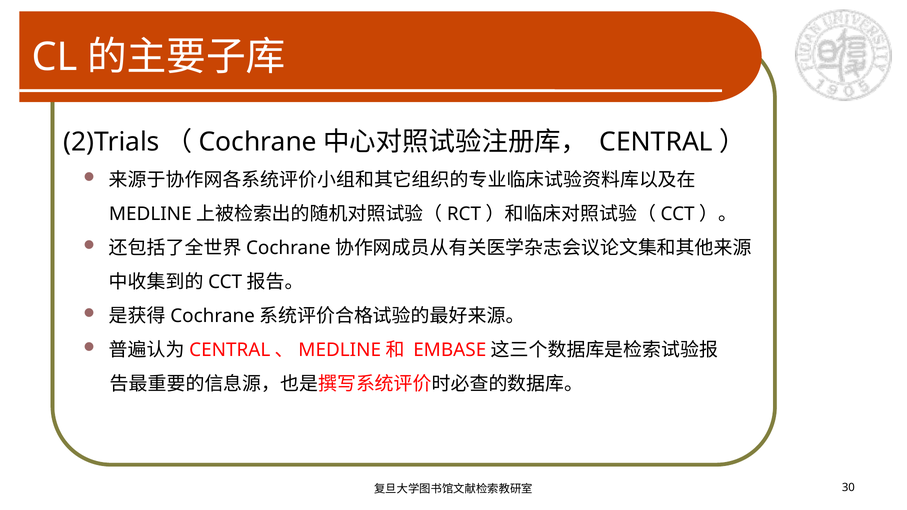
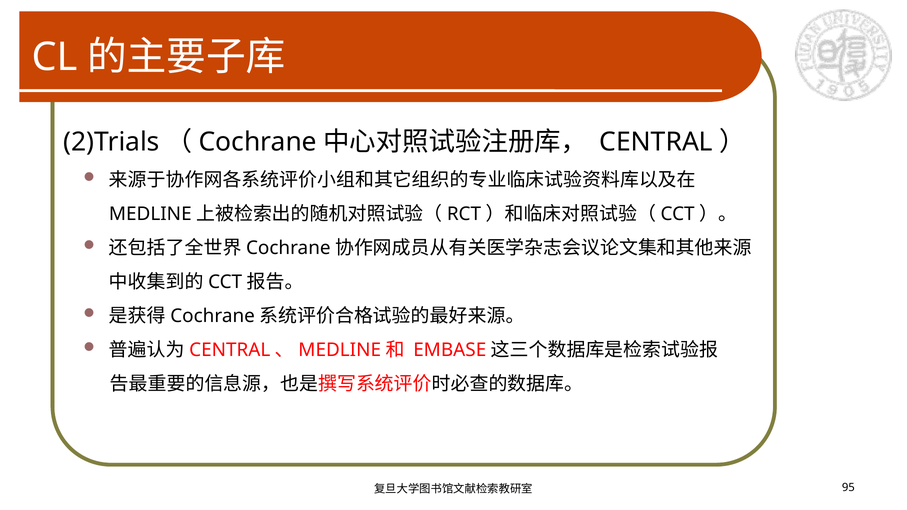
30: 30 -> 95 (848, 488)
